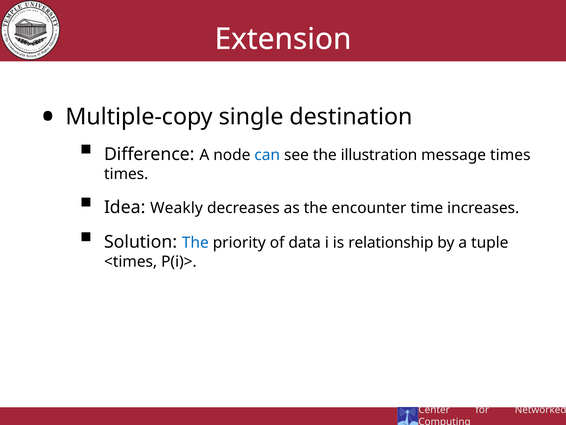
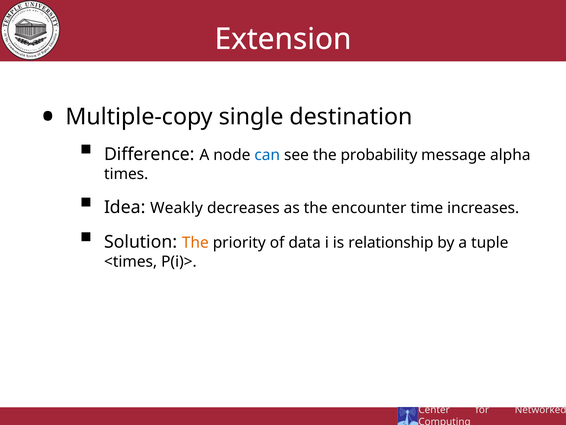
illustration: illustration -> probability (379, 155)
message times: times -> alpha (510, 155)
The colour: blue -> orange (195, 242)
